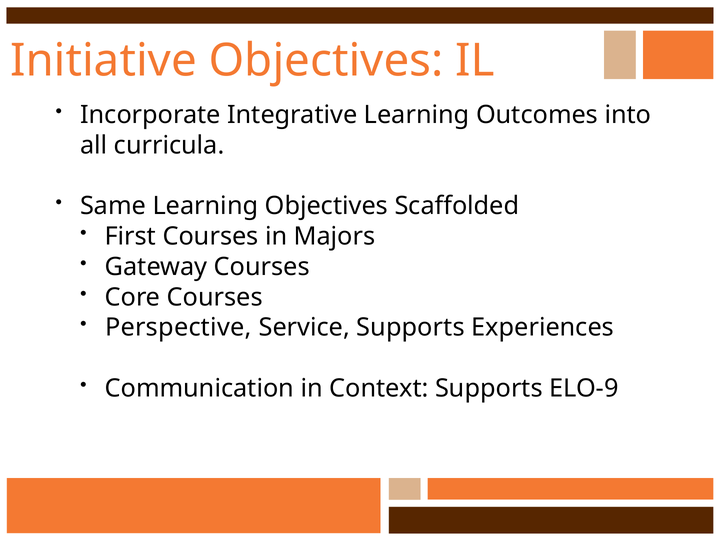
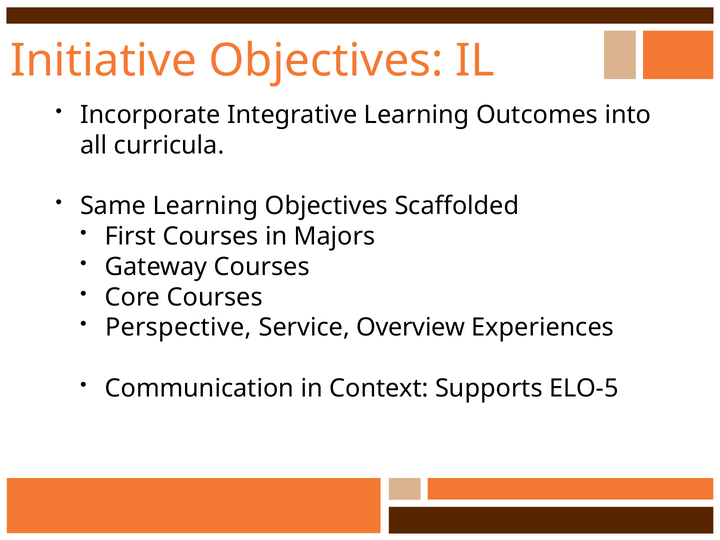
Service Supports: Supports -> Overview (411, 328)
ELO-9: ELO-9 -> ELO-5 (584, 388)
